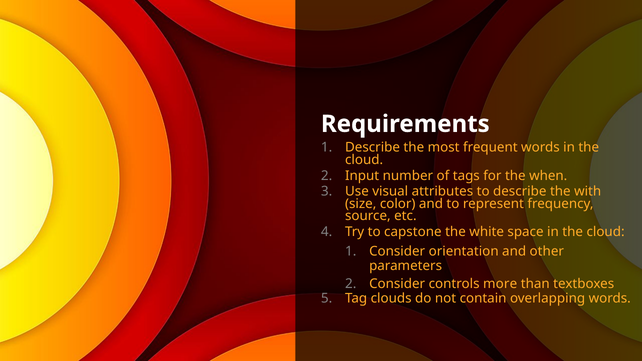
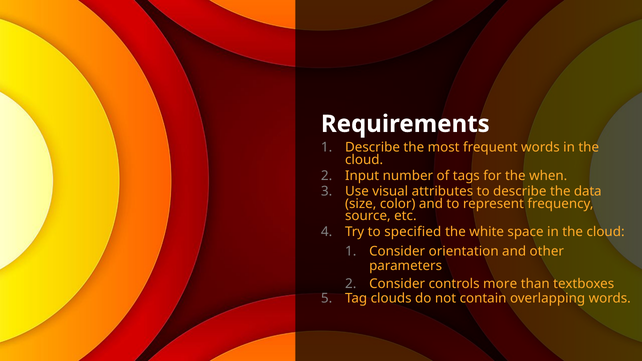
with: with -> data (588, 192)
capstone: capstone -> specified (413, 232)
